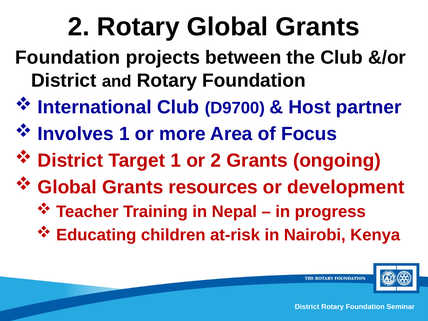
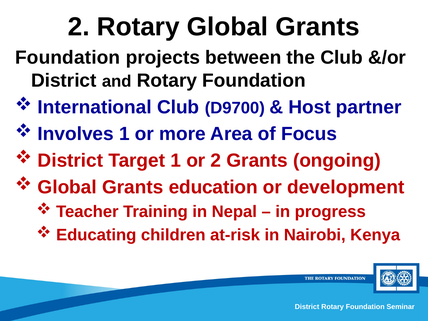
resources: resources -> education (213, 187)
